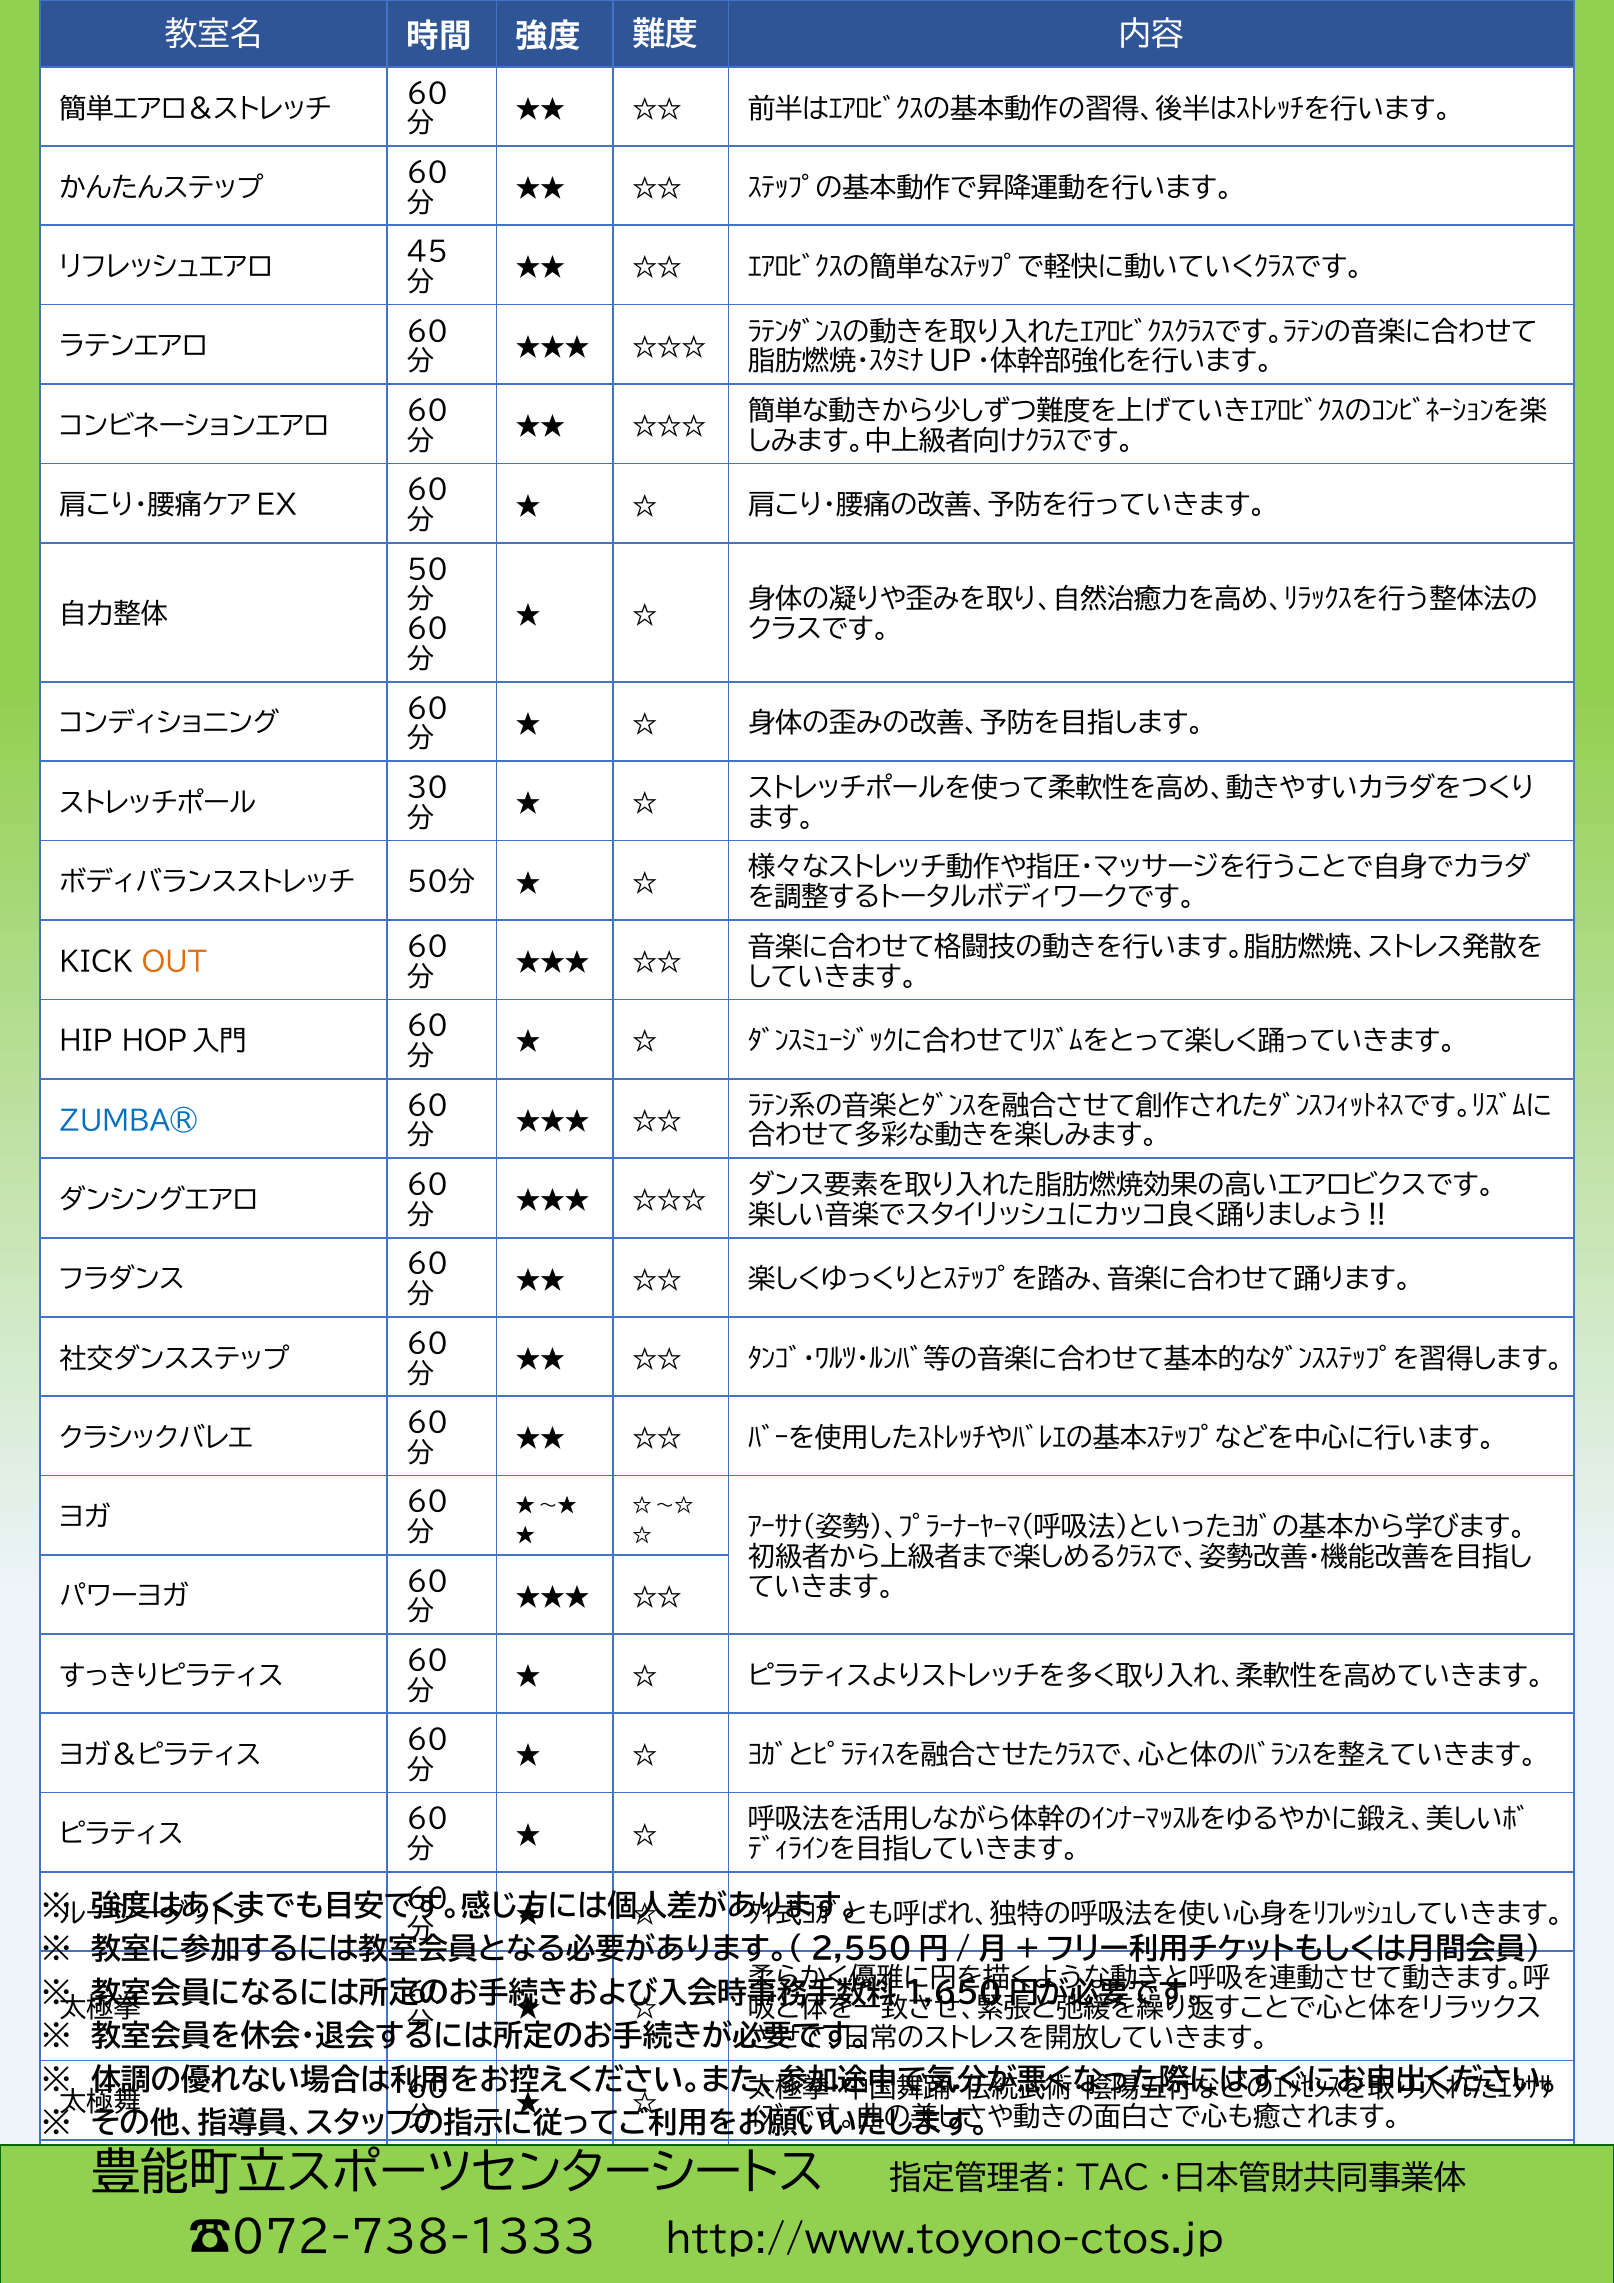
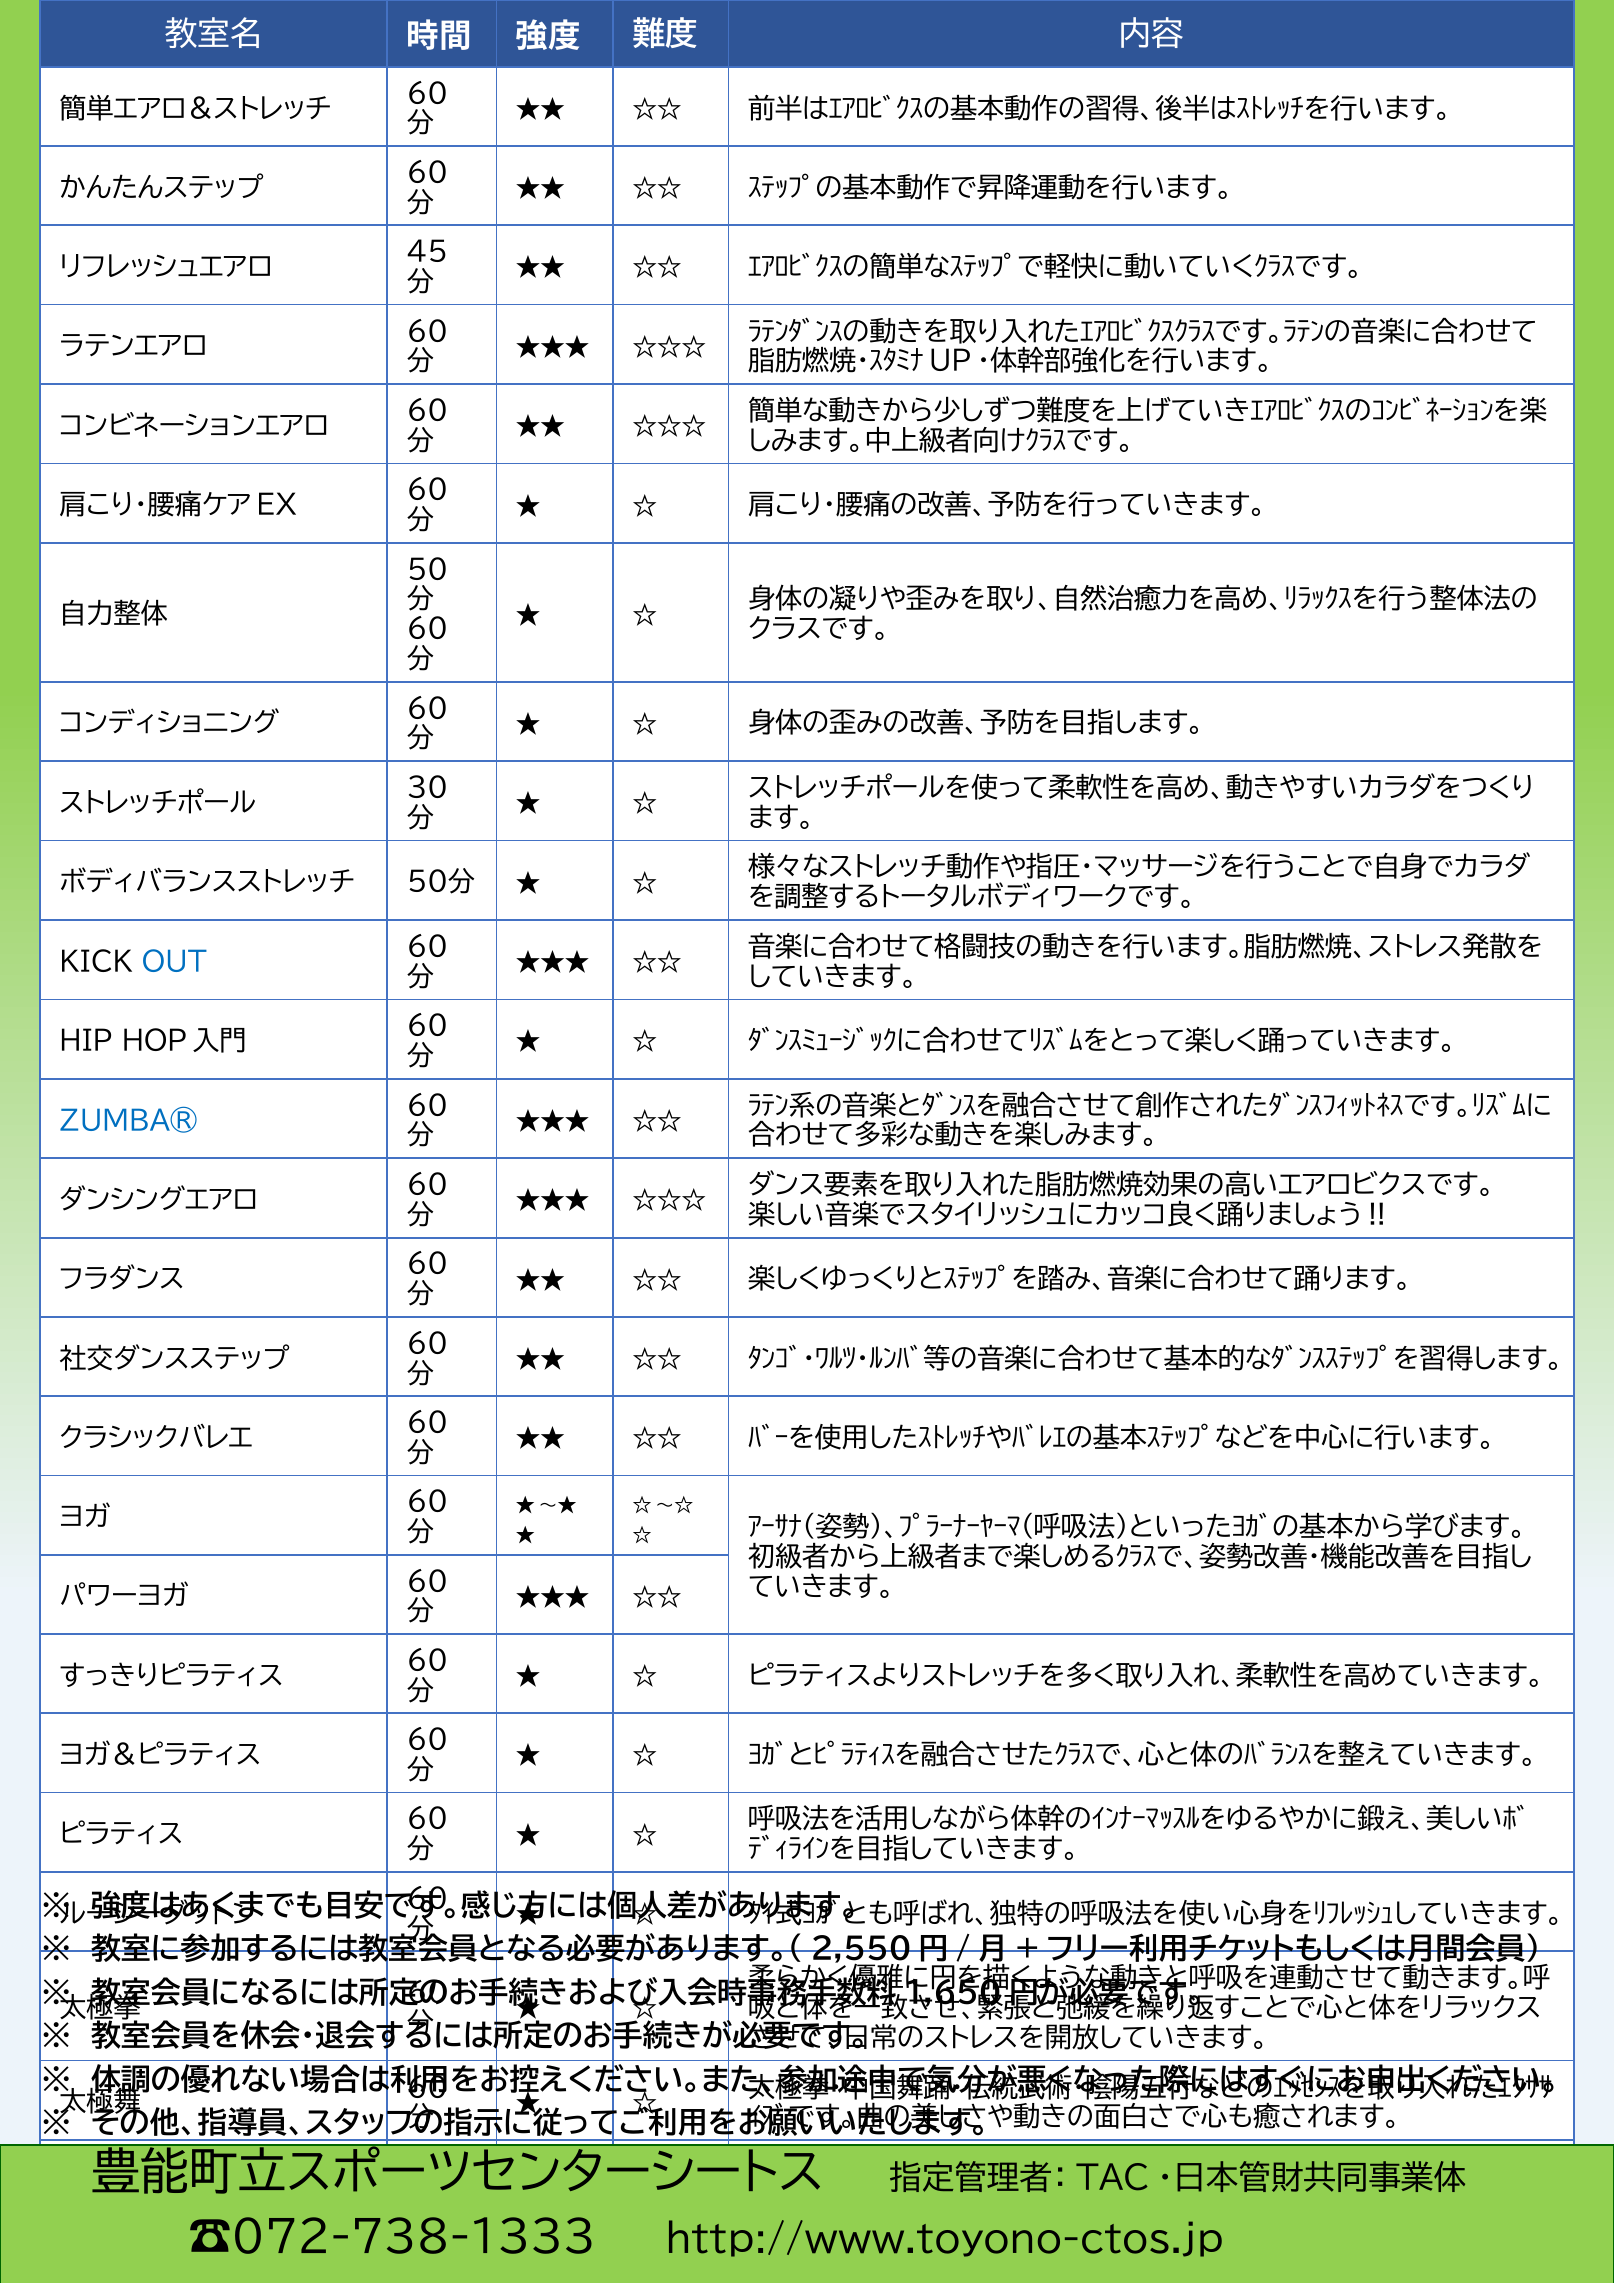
OUT colour: orange -> blue (174, 962)
